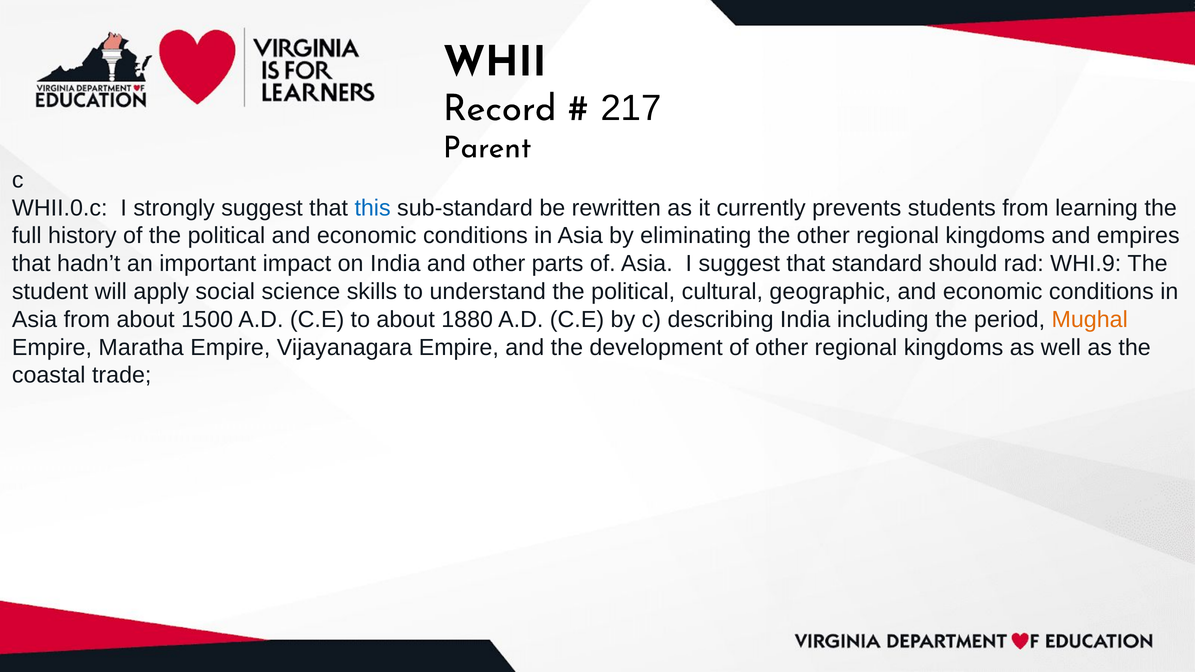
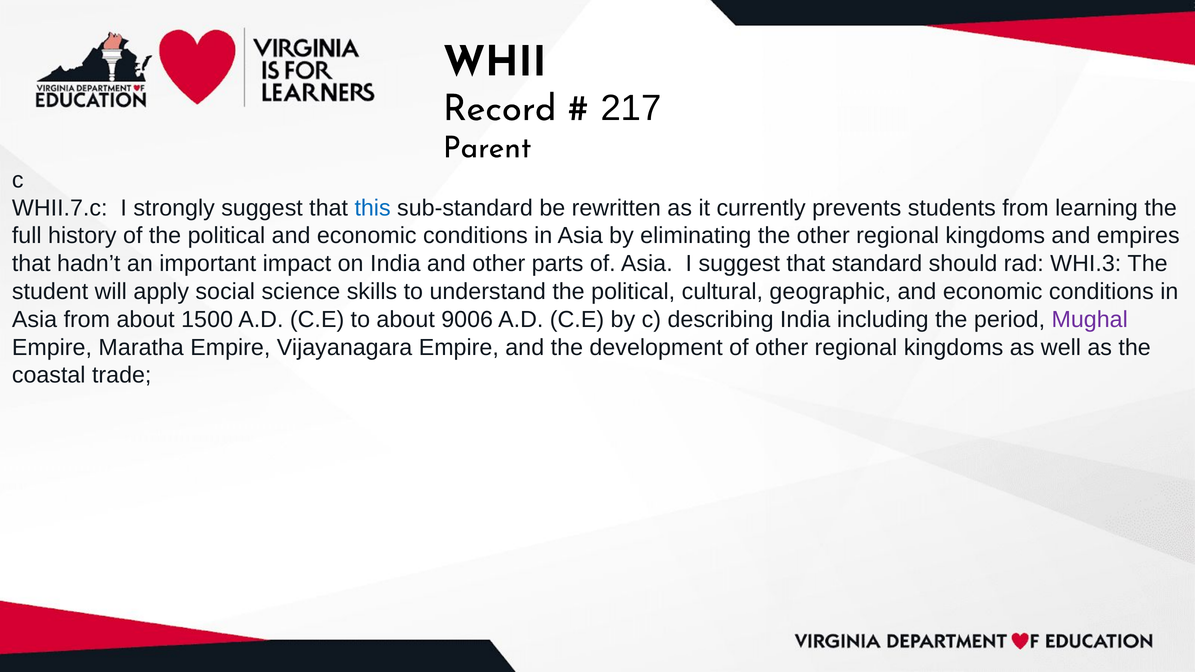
WHII.0.c: WHII.0.c -> WHII.7.c (60, 208)
WHI.9: WHI.9 -> WHI.3 (1086, 264)
1880: 1880 -> 9006 (467, 320)
Mughal colour: orange -> purple (1090, 320)
